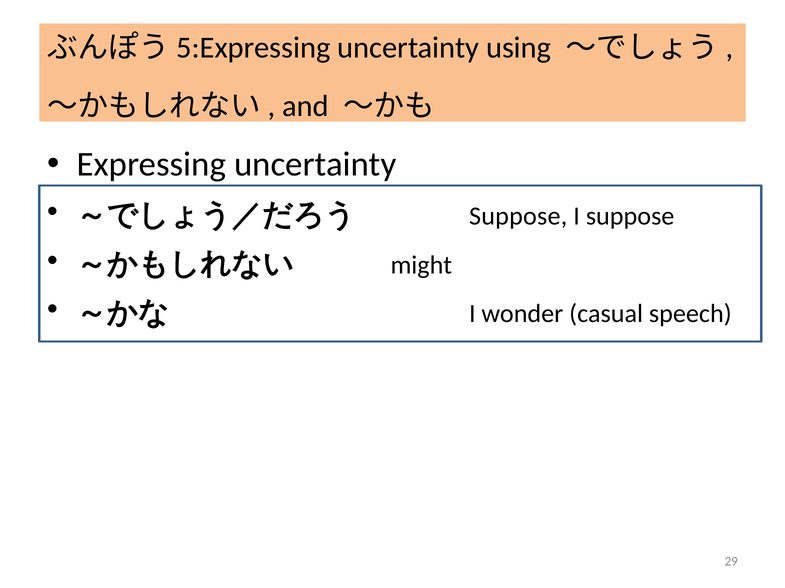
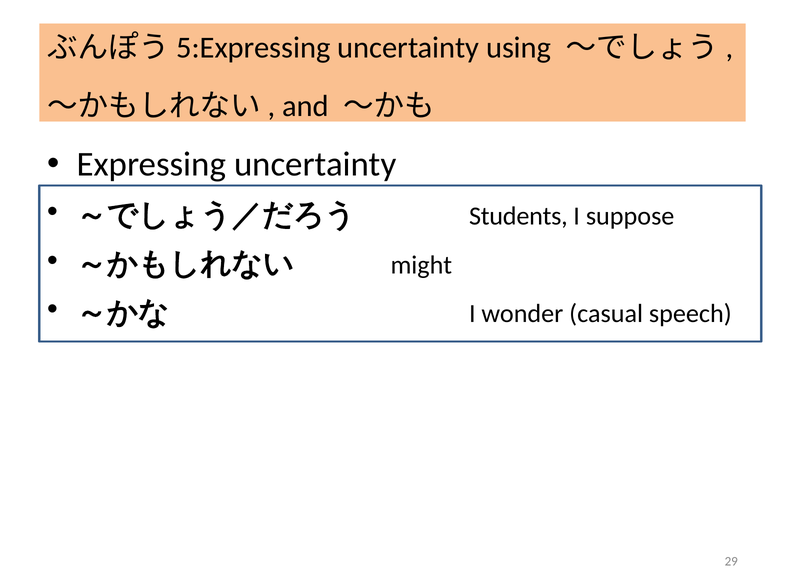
Suppose: Suppose -> Students (518, 216)
